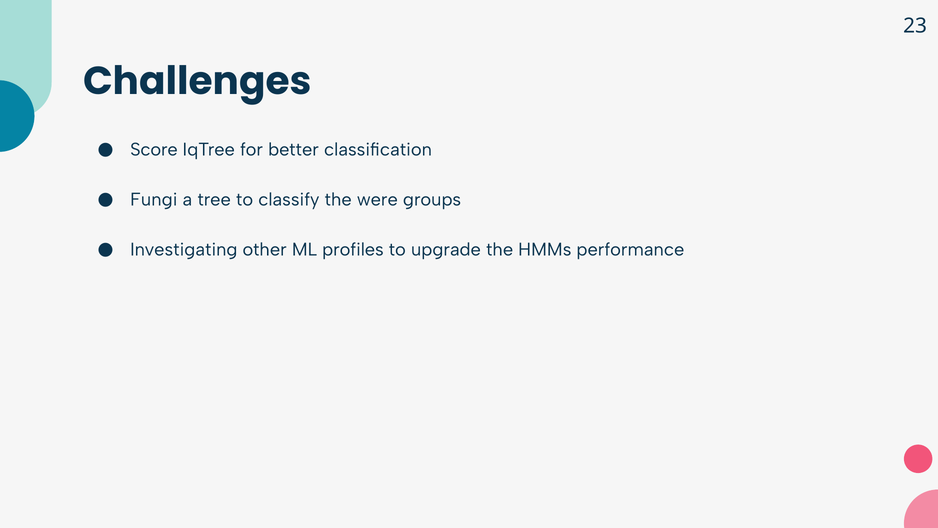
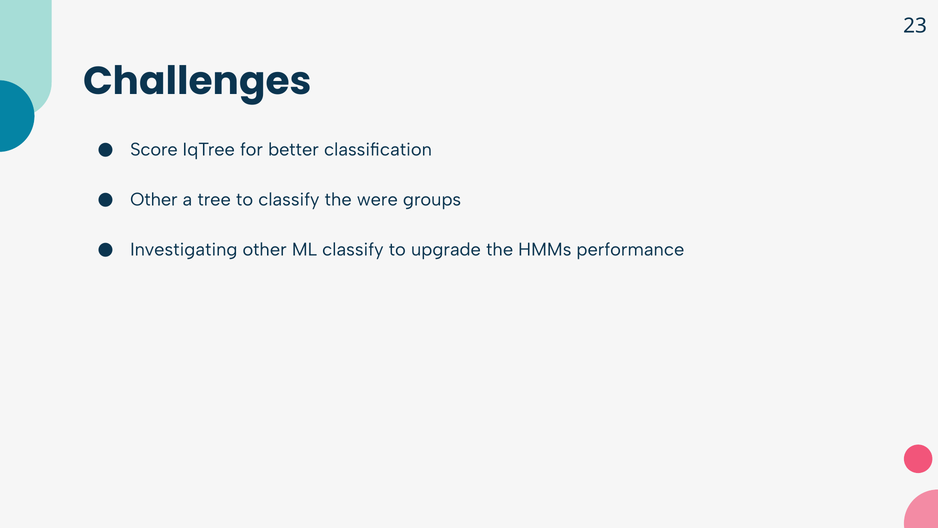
Fungi: Fungi -> Other (154, 199)
ML profiles: profiles -> classify (353, 249)
